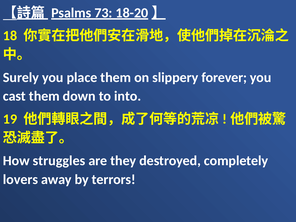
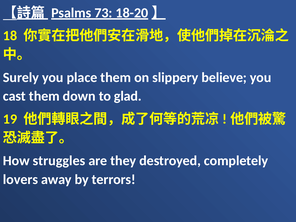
forever: forever -> believe (224, 77)
into: into -> glad (128, 96)
